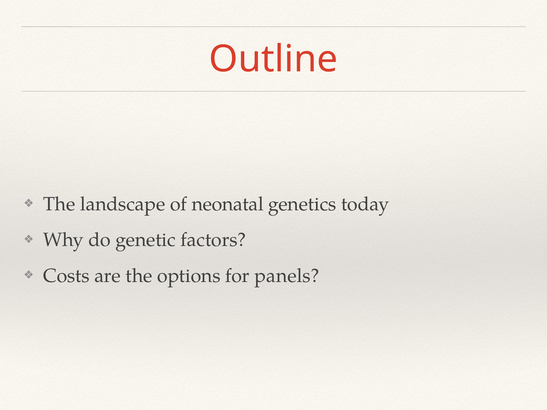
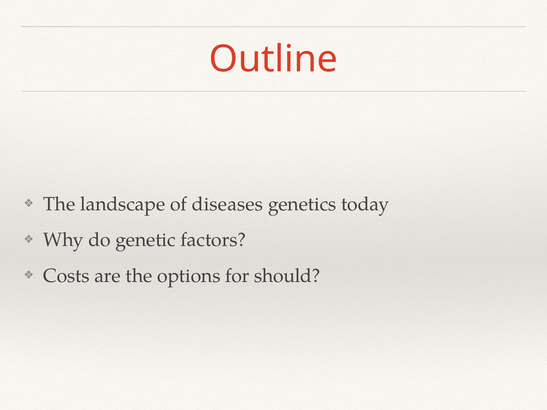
neonatal: neonatal -> diseases (228, 204)
panels: panels -> should (287, 276)
